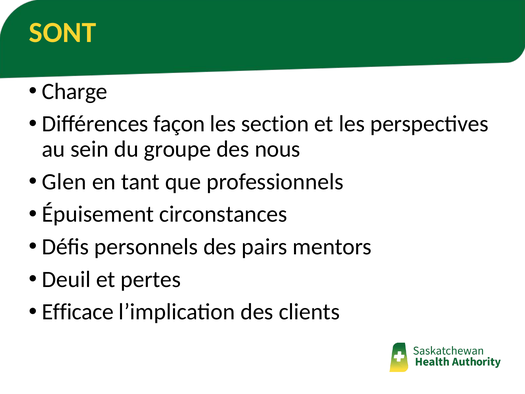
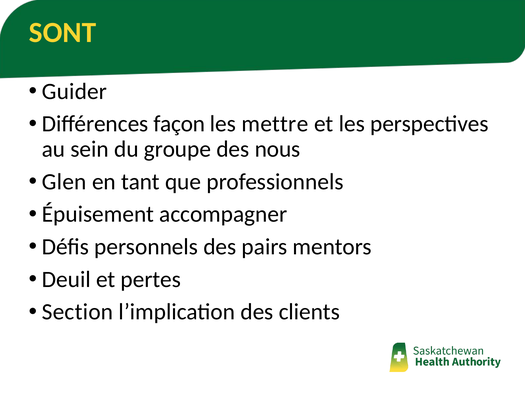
Charge: Charge -> Guider (74, 91)
section: section -> mettre (275, 124)
circonstances: circonstances -> accompagner (223, 214)
Efficace: Efficace -> Section (77, 312)
